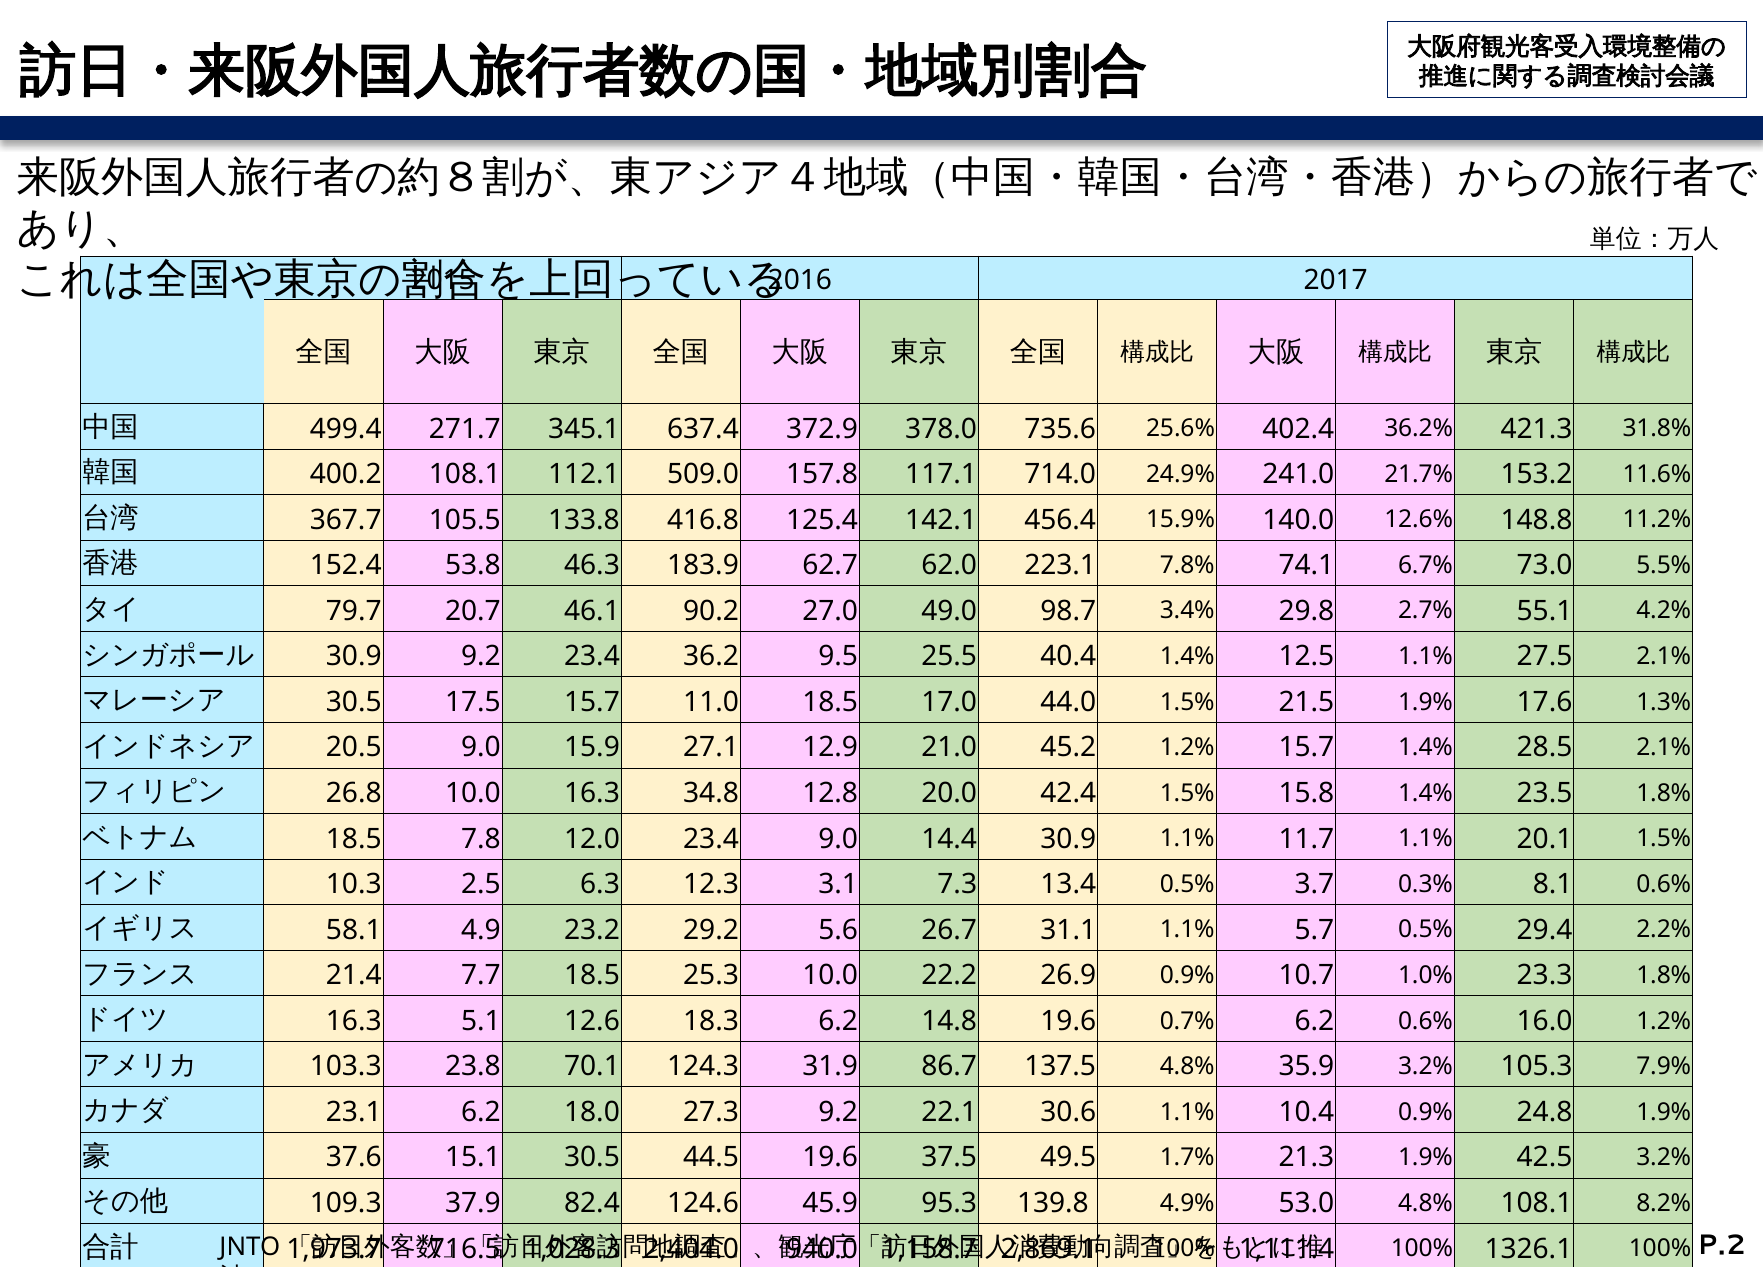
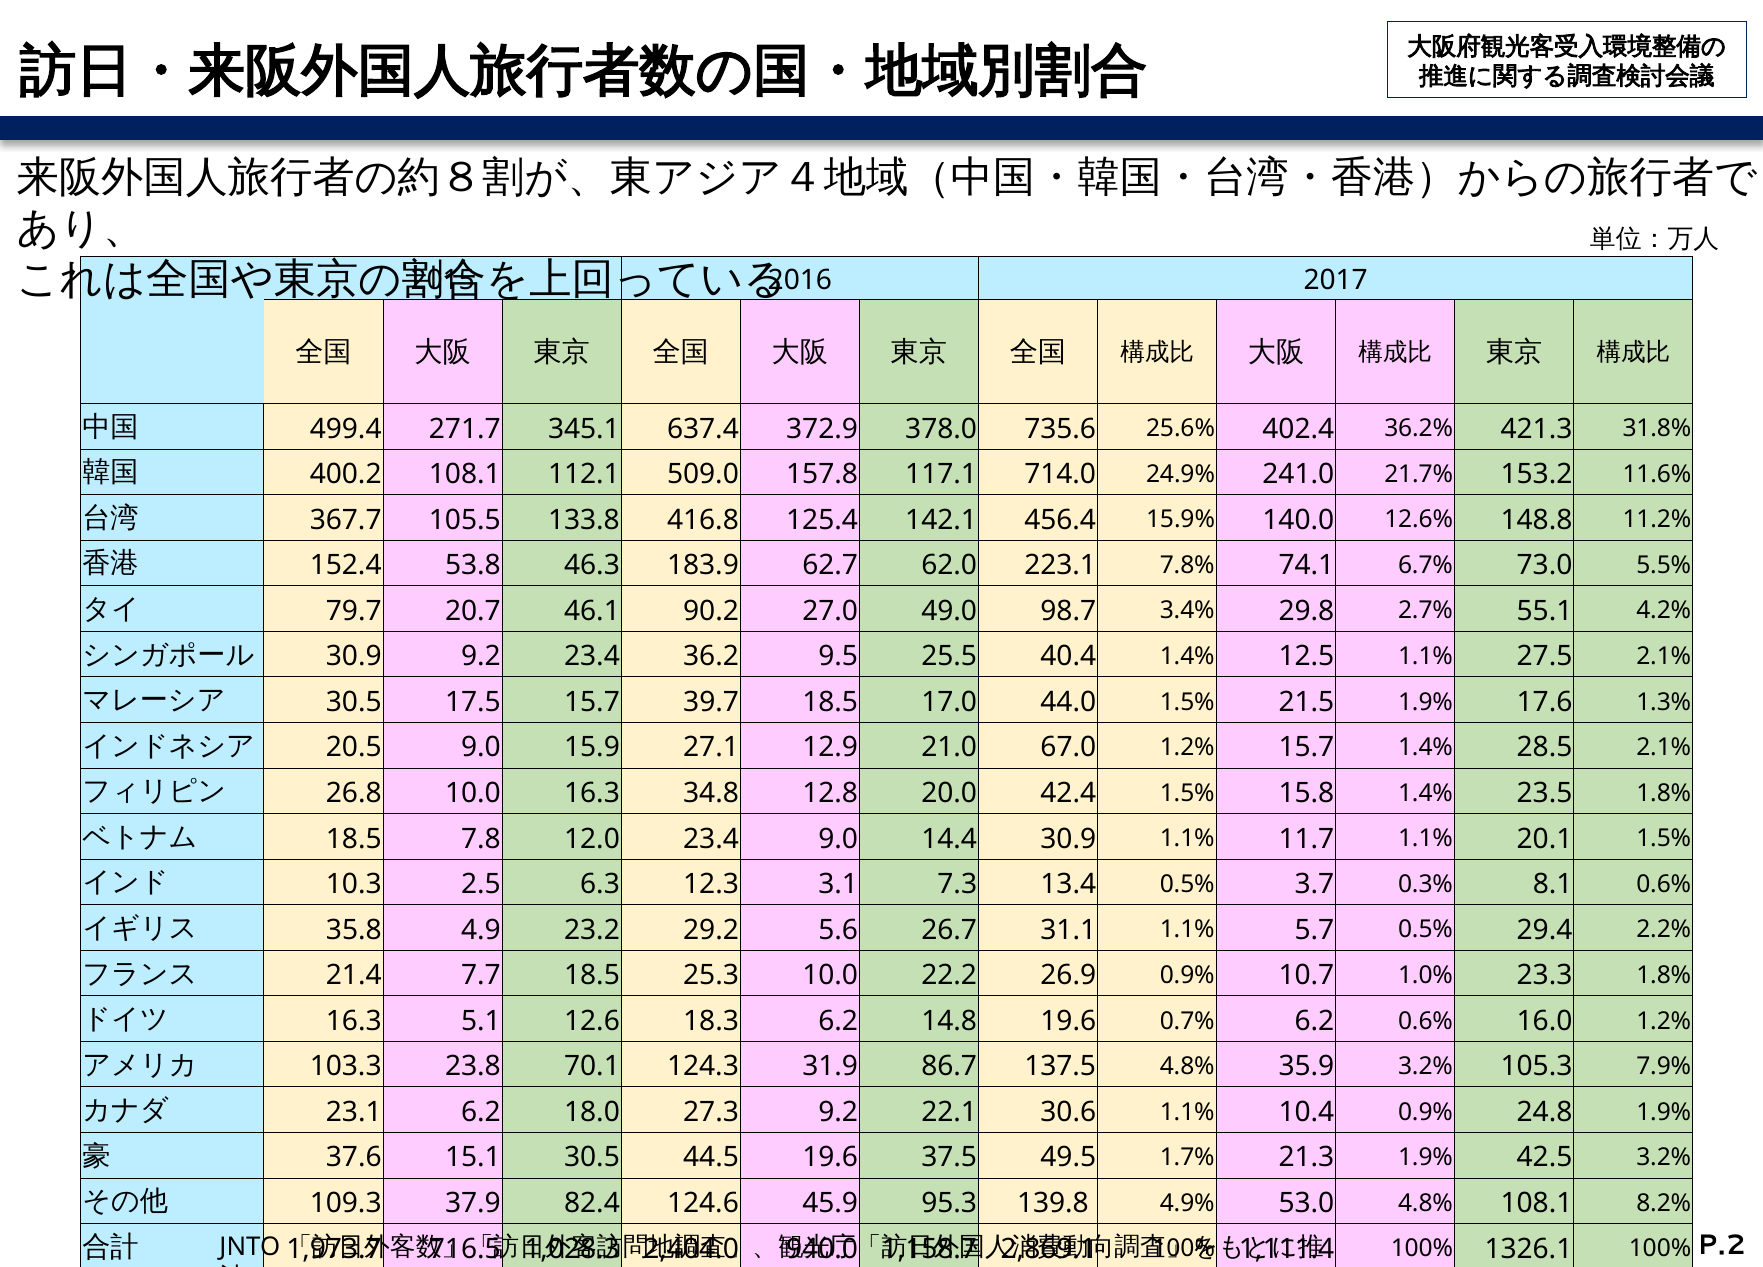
11.0: 11.0 -> 39.7 (711, 702)
45.2: 45.2 -> 67.0 (1068, 748)
58.1: 58.1 -> 35.8 (354, 930)
